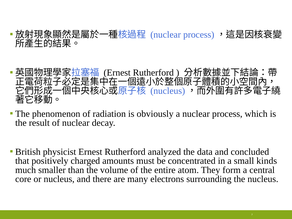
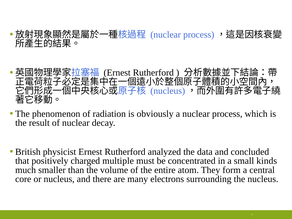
amounts: amounts -> multiple (118, 161)
